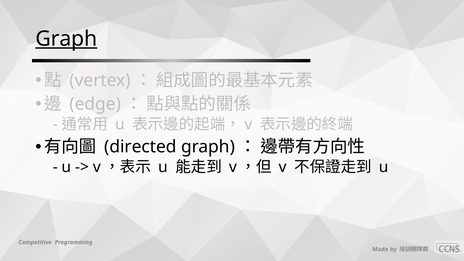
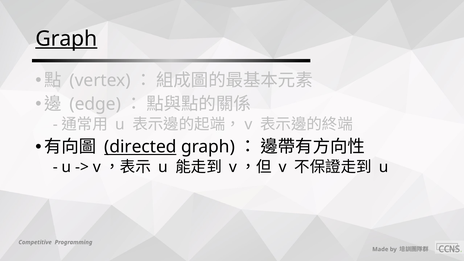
directed underline: none -> present (140, 147)
